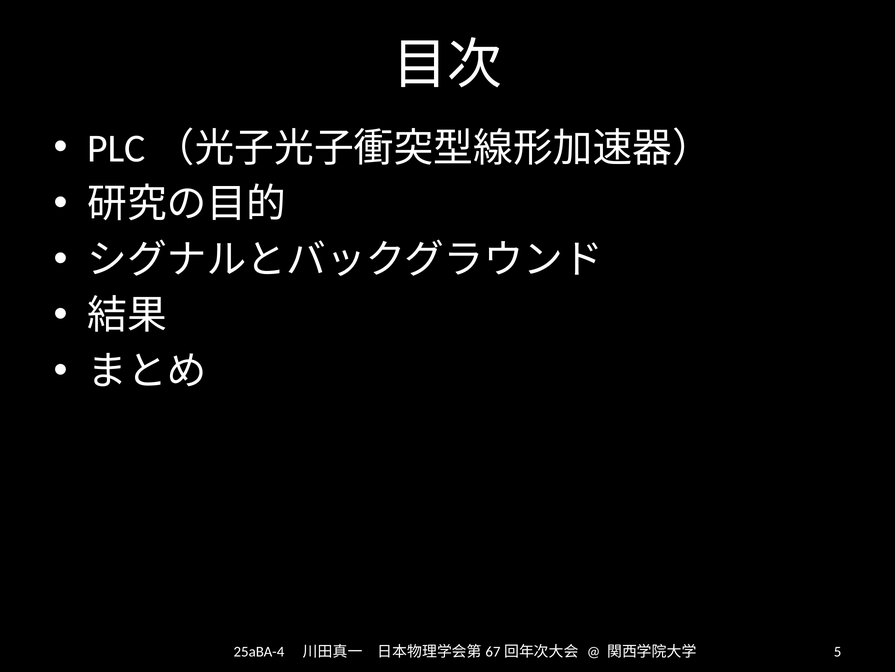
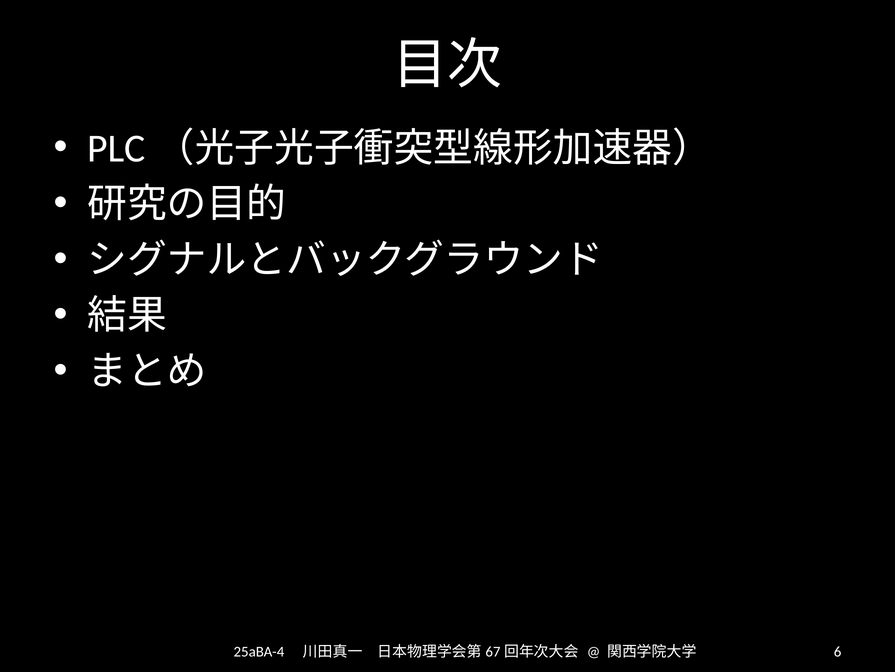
5: 5 -> 6 (838, 651)
